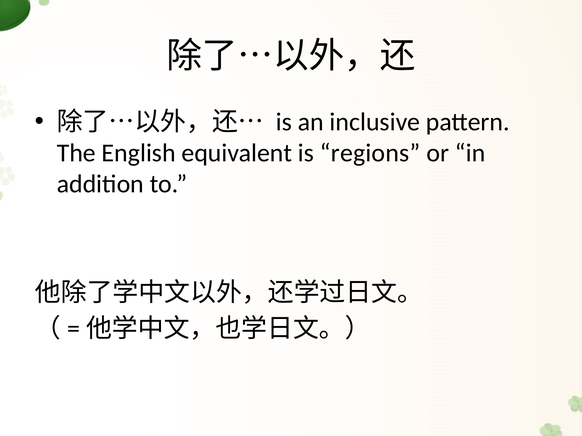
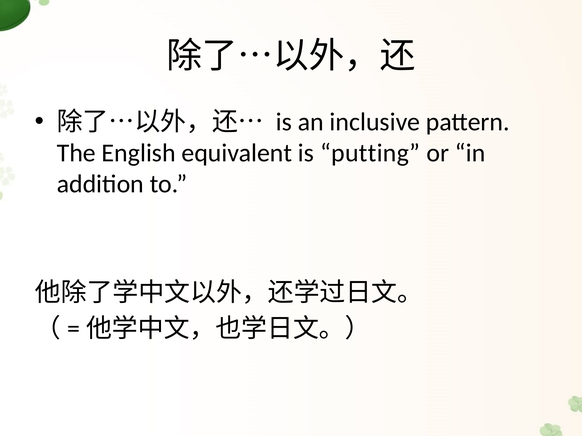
regions: regions -> putting (370, 153)
